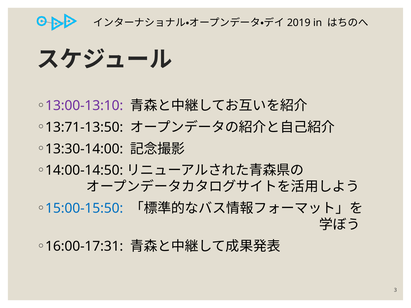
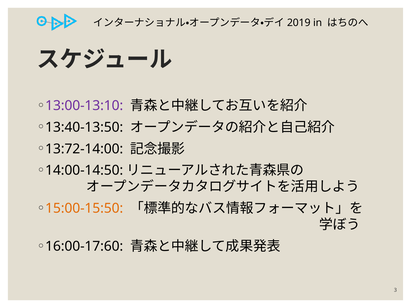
13:71-13:50: 13:71-13:50 -> 13:40-13:50 (84, 127)
13:30-14:00: 13:30-14:00 -> 13:72-14:00 (84, 149)
15:00-15:50 colour: blue -> orange (84, 209)
16:00-17:31: 16:00-17:31 -> 16:00-17:60 (84, 247)
